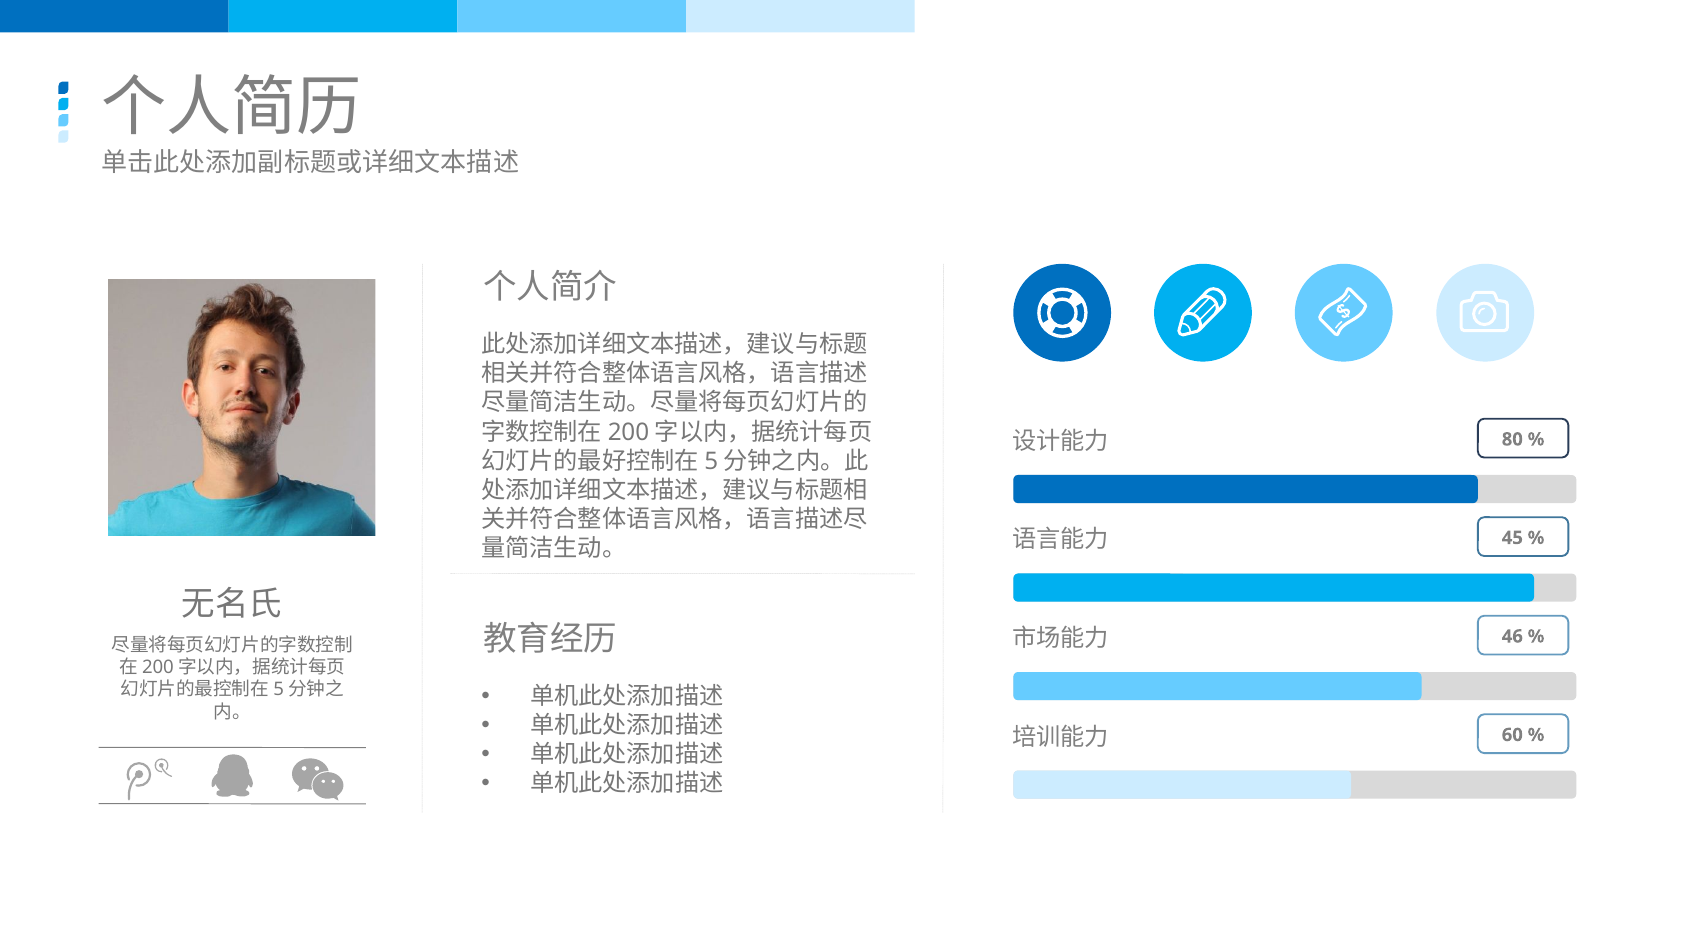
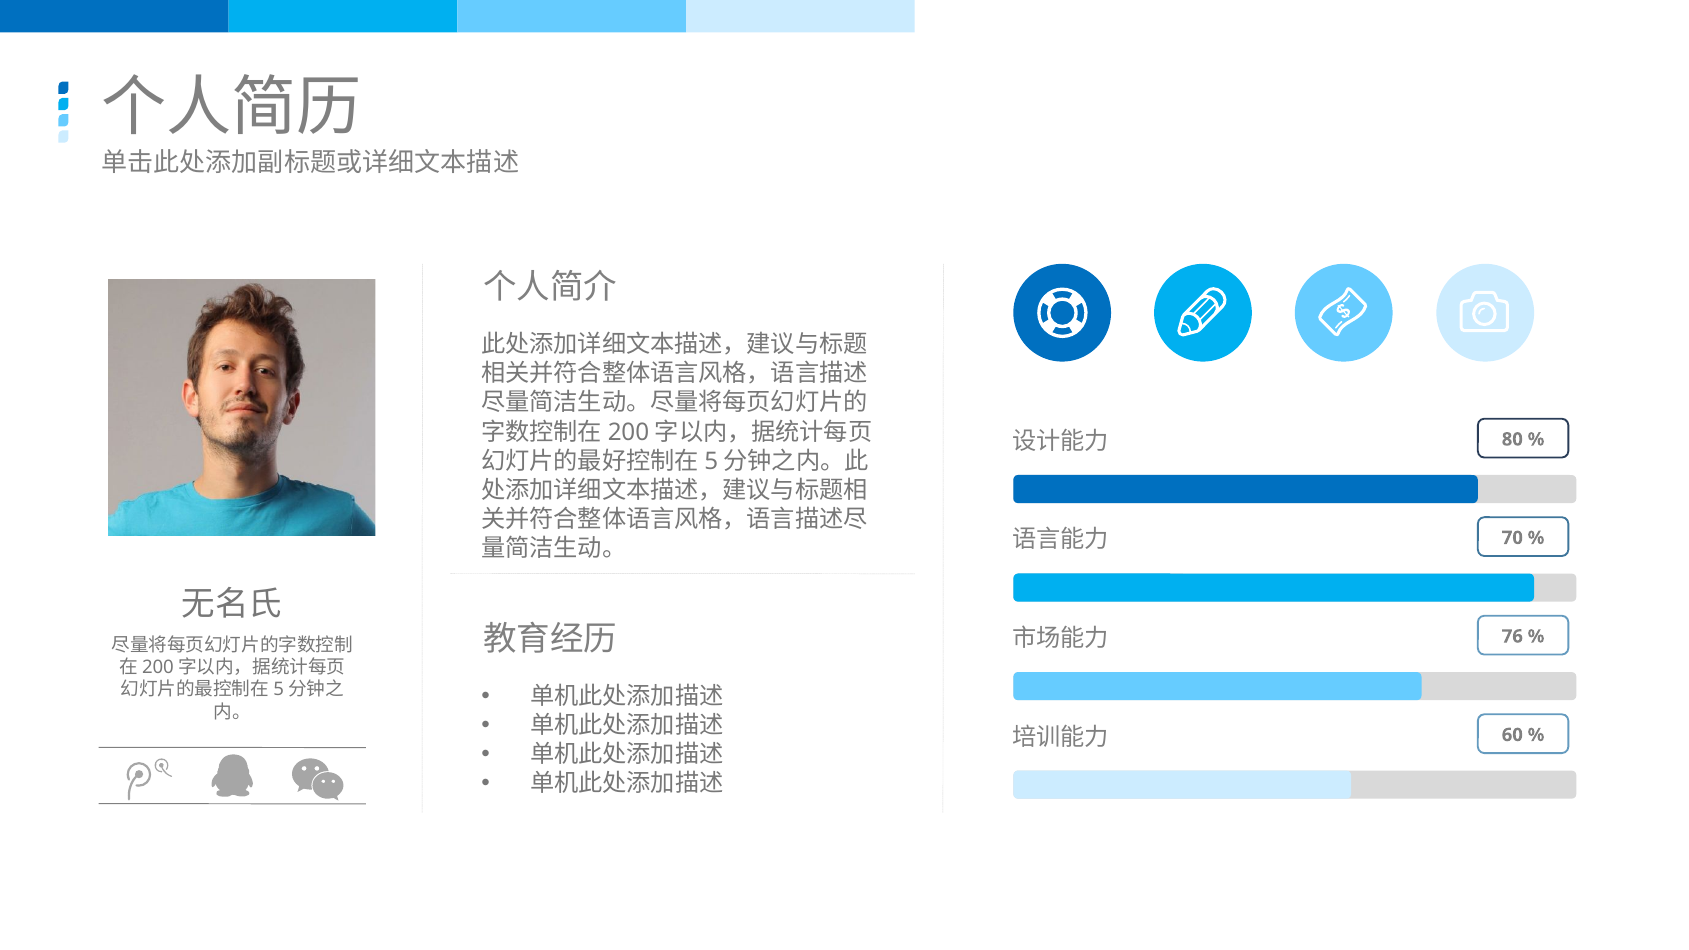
45: 45 -> 70 (1512, 538)
46: 46 -> 76 (1512, 636)
